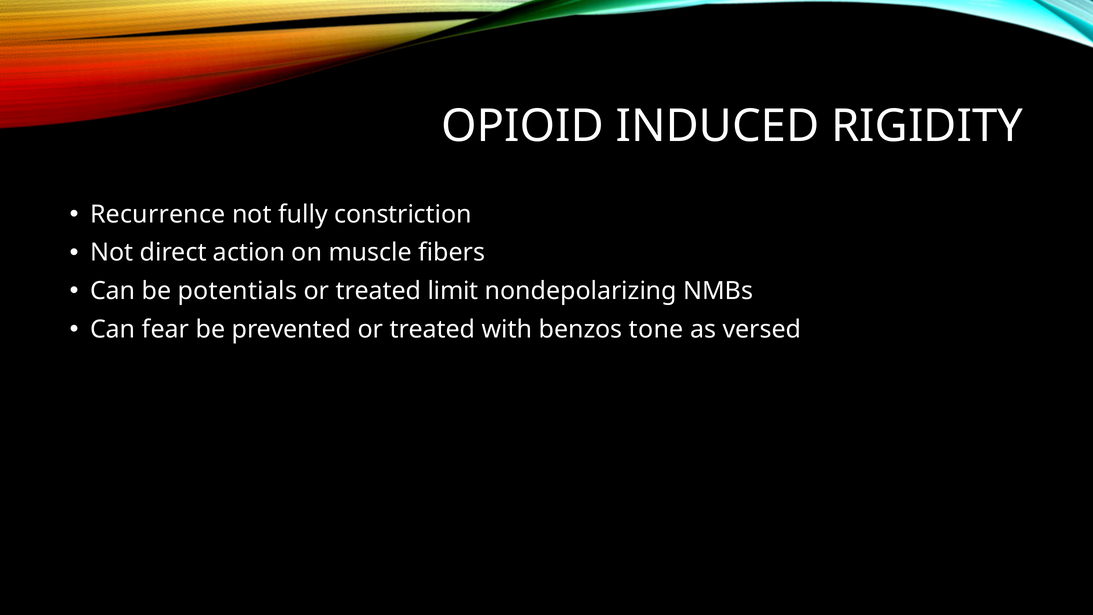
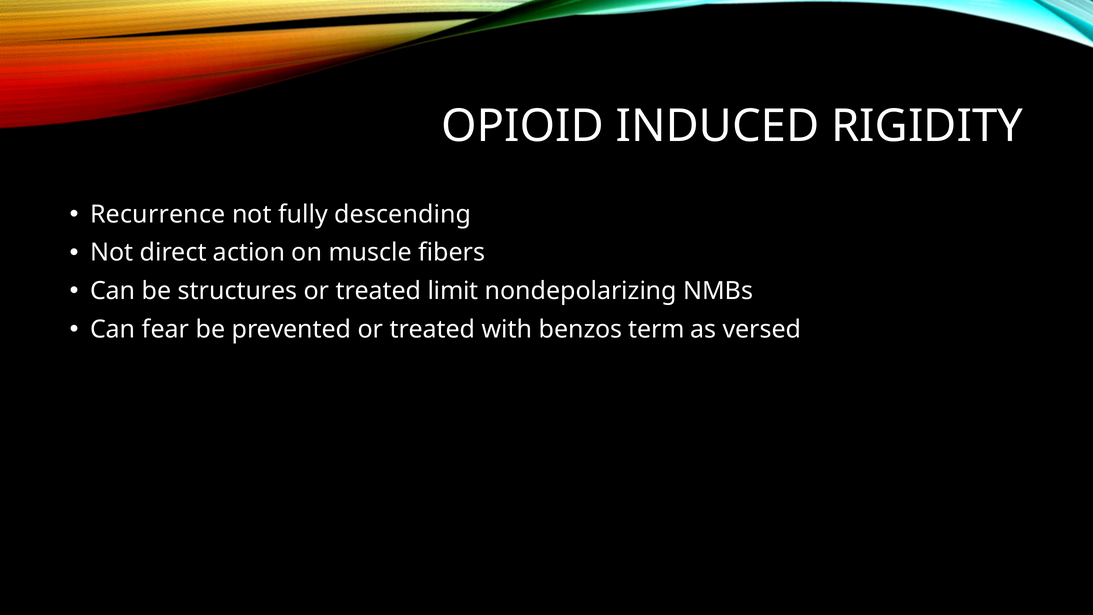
constriction: constriction -> descending (403, 214)
potentials: potentials -> structures (238, 291)
tone: tone -> term (656, 330)
